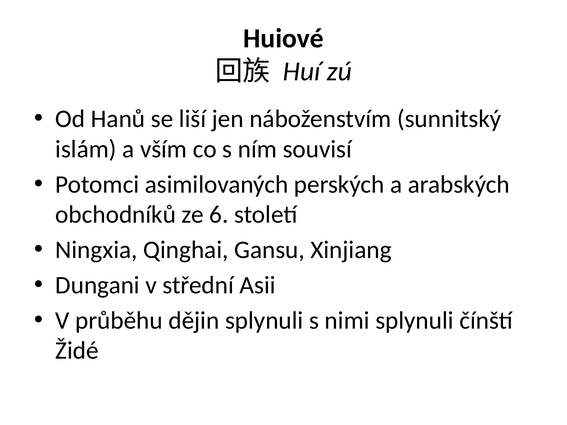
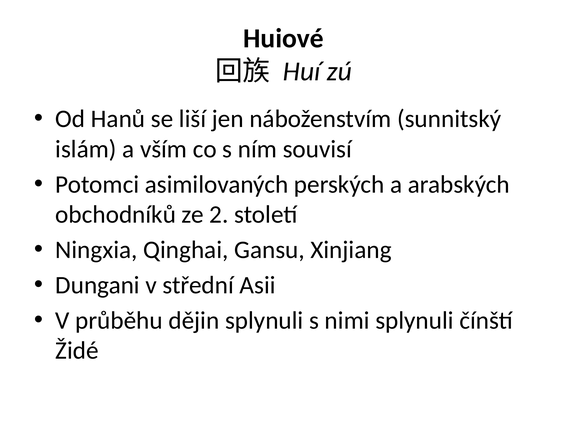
6: 6 -> 2 (219, 215)
